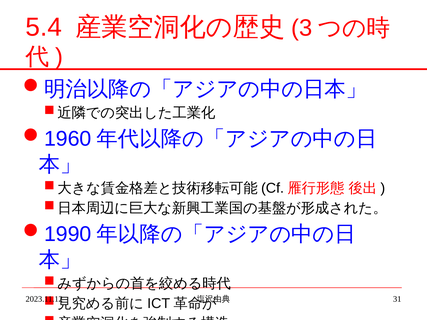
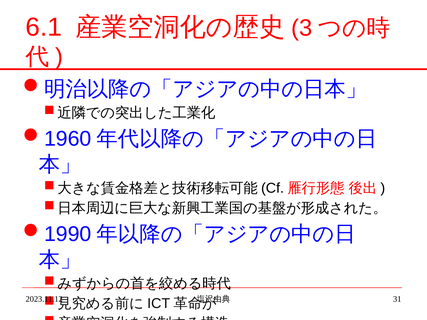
5.4: 5.4 -> 6.1 (44, 27)
